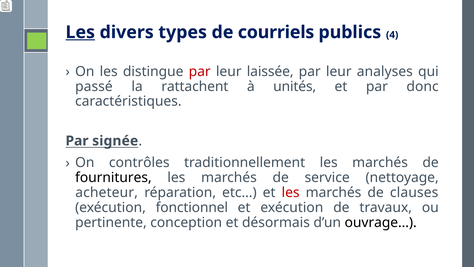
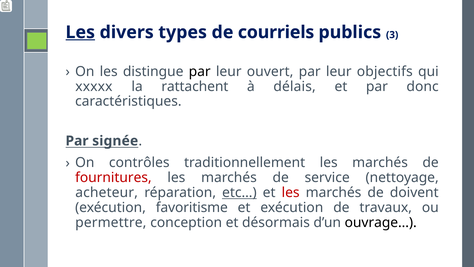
4: 4 -> 3 (392, 35)
par colour: red -> black (200, 71)
laissée: laissée -> ouvert (270, 71)
analyses: analyses -> objectifs (385, 71)
passé: passé -> xxxxx (94, 86)
unités: unités -> délais (295, 86)
fournitures colour: black -> red (113, 178)
etc… underline: none -> present (239, 192)
clauses: clauses -> doivent (414, 192)
fonctionnel: fonctionnel -> favoritisme (192, 207)
pertinente: pertinente -> permettre (111, 222)
